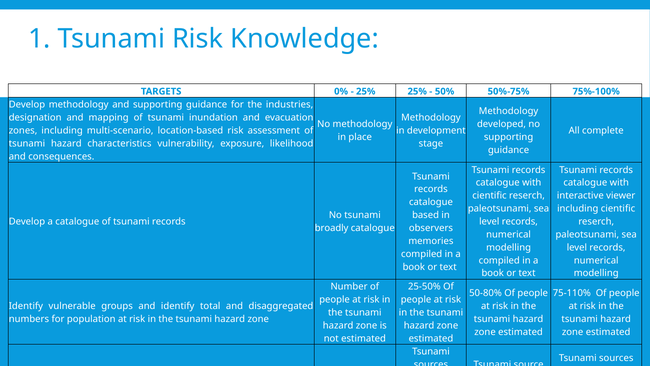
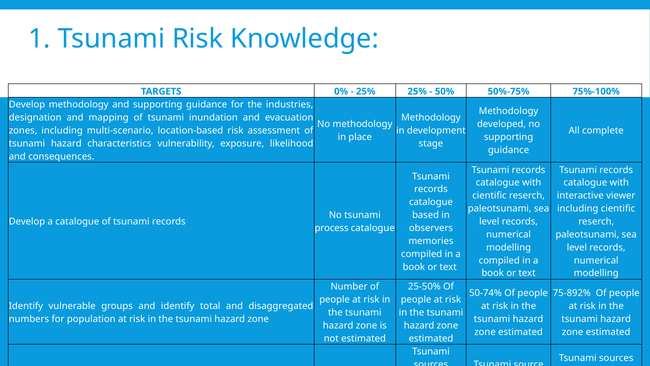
broadly: broadly -> process (332, 228)
50-80%: 50-80% -> 50-74% (485, 293)
75-110%: 75-110% -> 75-892% (572, 293)
